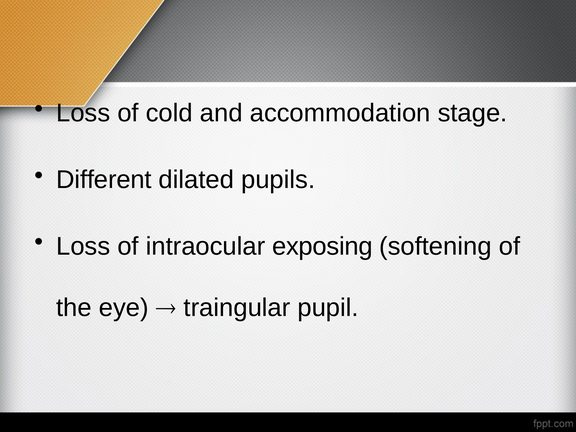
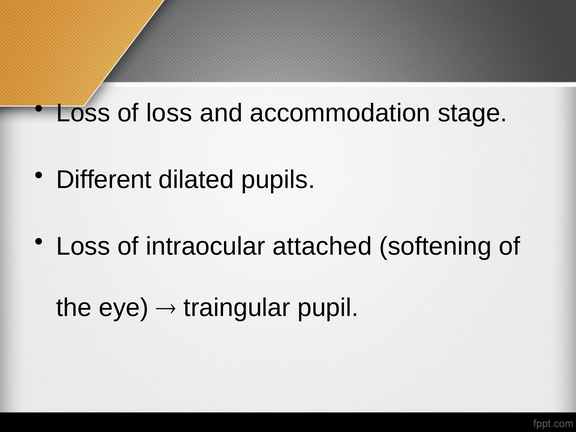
of cold: cold -> loss (169, 113)
exposing: exposing -> attached (322, 246)
